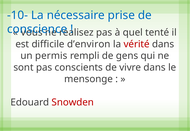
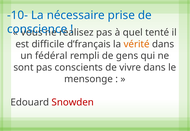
d’environ: d’environ -> d’français (89, 44)
vérité colour: red -> orange (137, 44)
permis: permis -> fédéral (51, 56)
